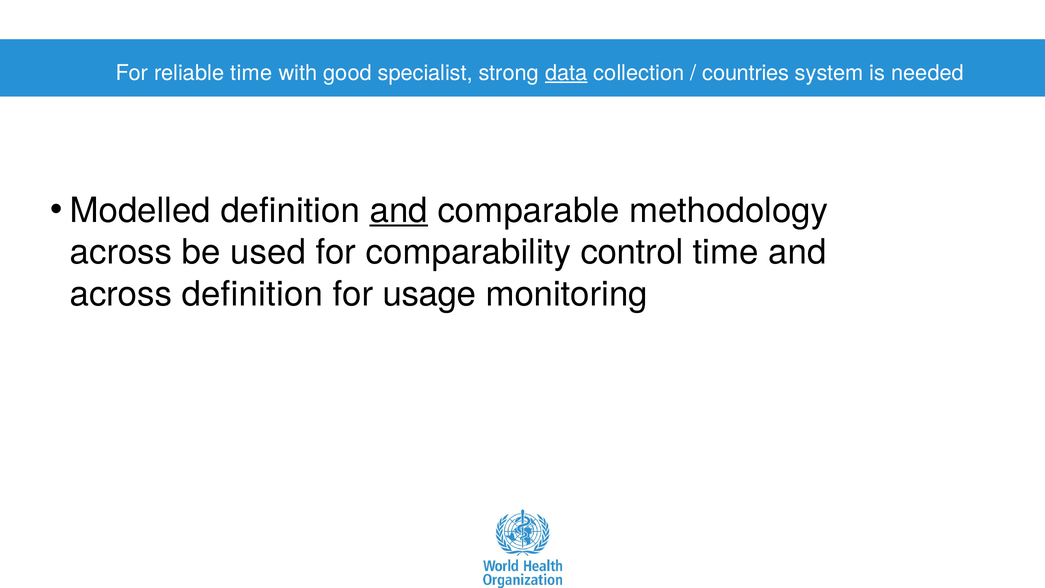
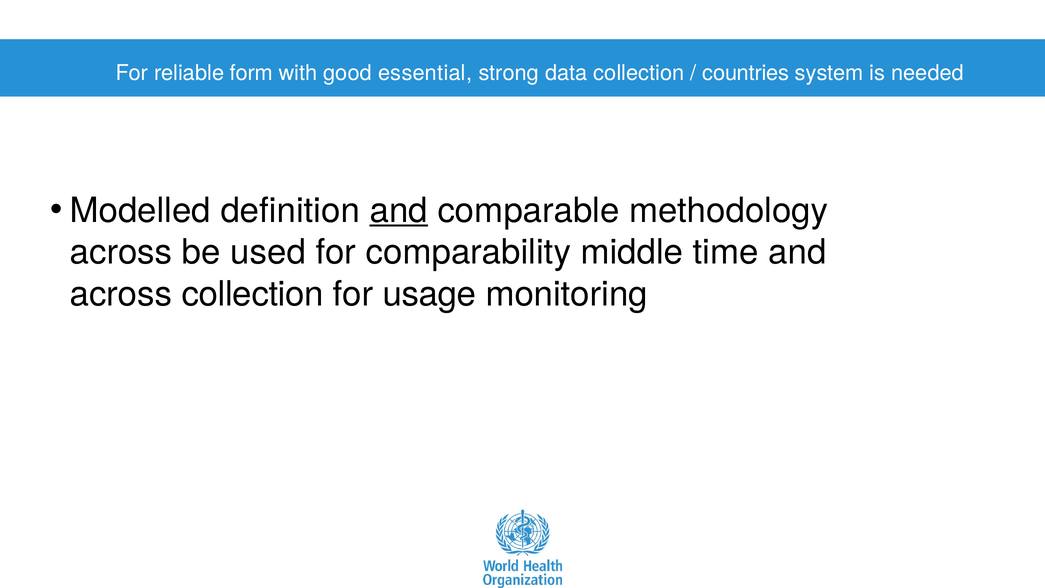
reliable time: time -> form (251, 73)
specialist: specialist -> essential (425, 73)
data underline: present -> none (566, 73)
control: control -> middle (632, 252)
across definition: definition -> collection (253, 294)
